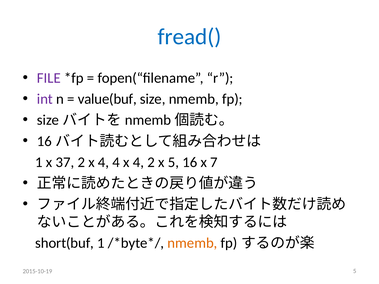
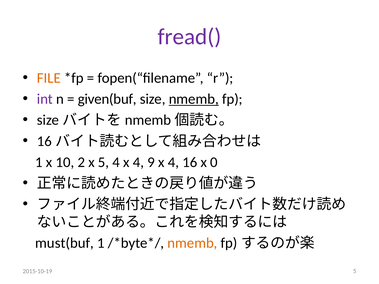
fread( colour: blue -> purple (189, 37)
FILE colour: purple -> orange (49, 78)
value(buf: value(buf -> given(buf (107, 99)
nmemb underline: none -> present (194, 99)
37: 37 -> 10 (65, 162)
2 x 4: 4 -> 5 (104, 162)
4 2: 2 -> 9 (151, 162)
5: 5 -> 4 (173, 162)
7: 7 -> 0 (214, 162)
short(buf: short(buf -> must(buf (64, 243)
